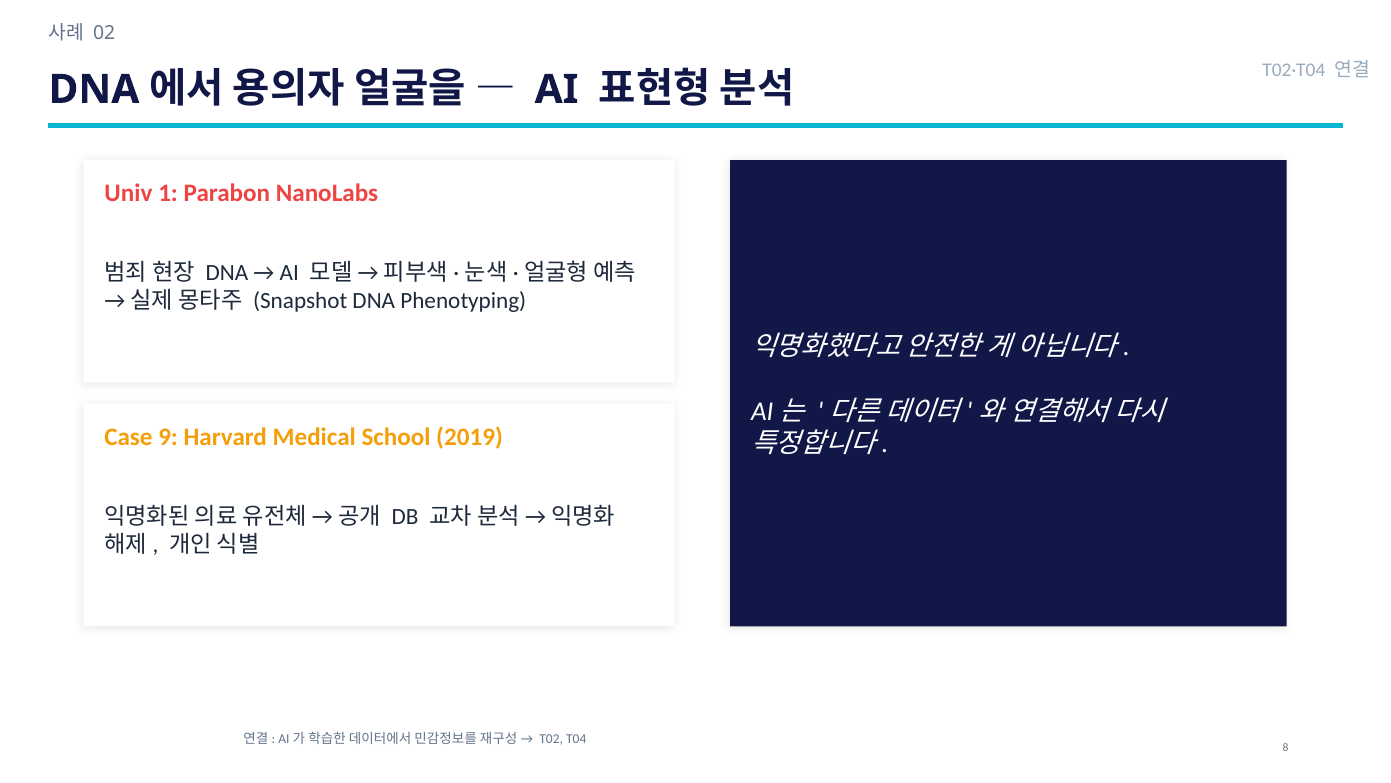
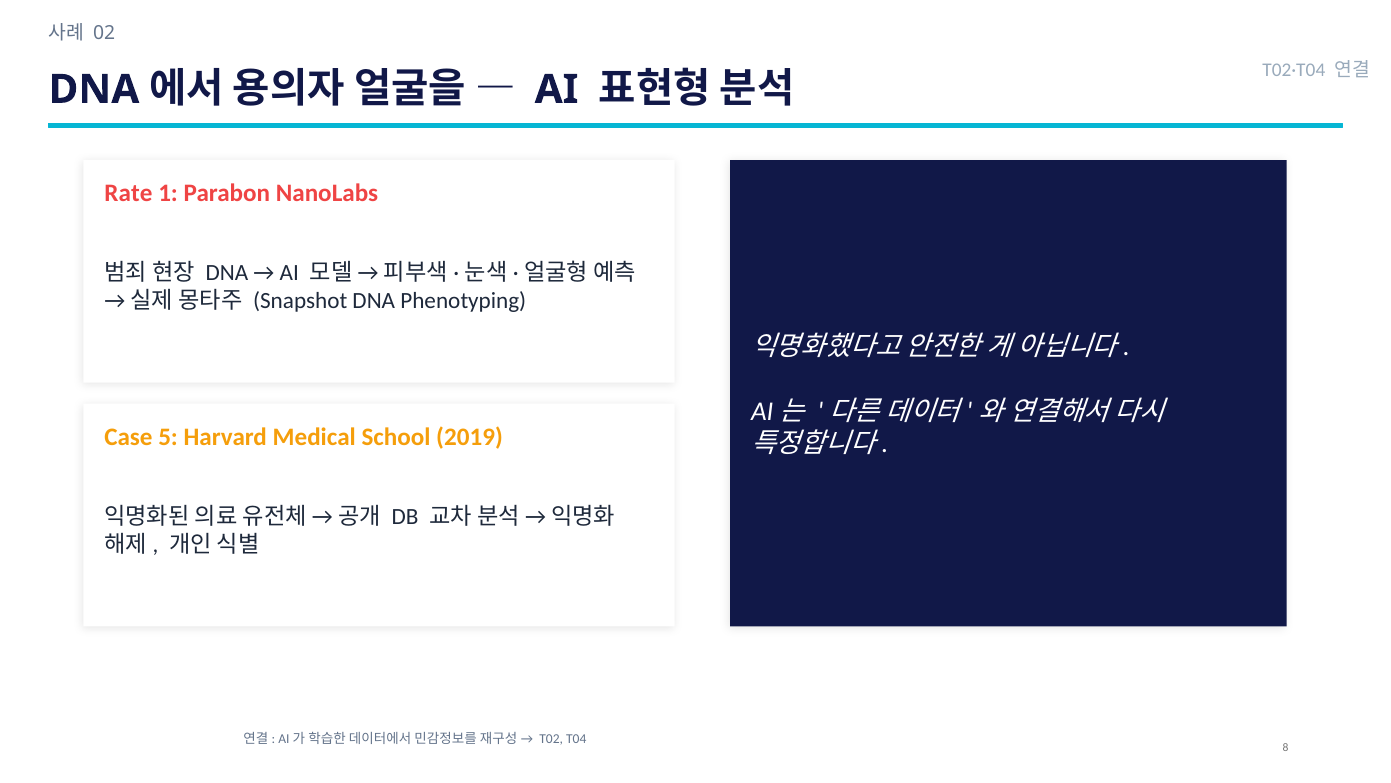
Univ: Univ -> Rate (128, 193)
9: 9 -> 5 (168, 436)
